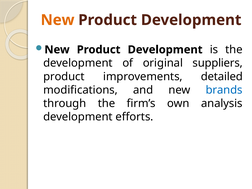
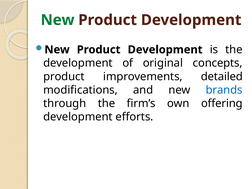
New colour: orange -> green (58, 20)
suppliers: suppliers -> concepts (218, 63)
analysis: analysis -> offering (222, 103)
